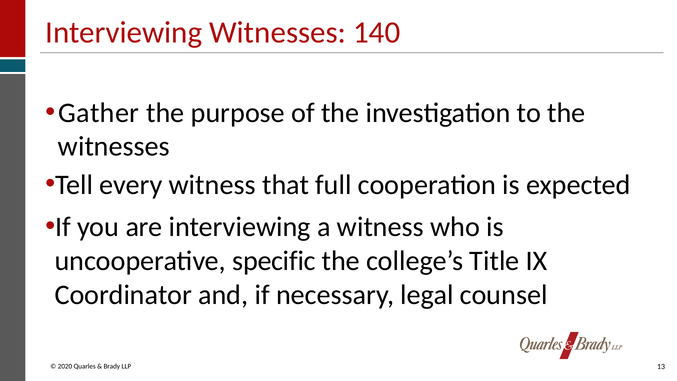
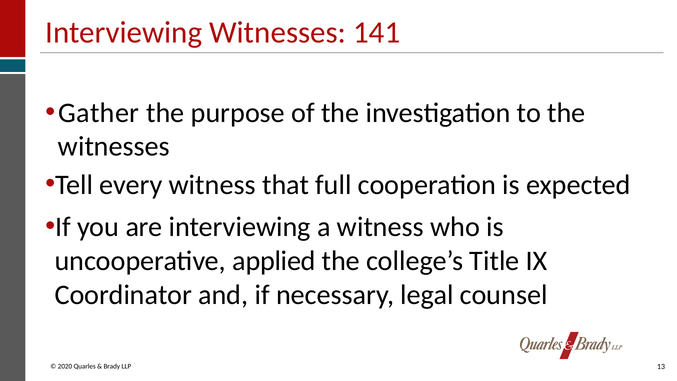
140: 140 -> 141 (377, 33)
specific: specific -> applied (274, 261)
